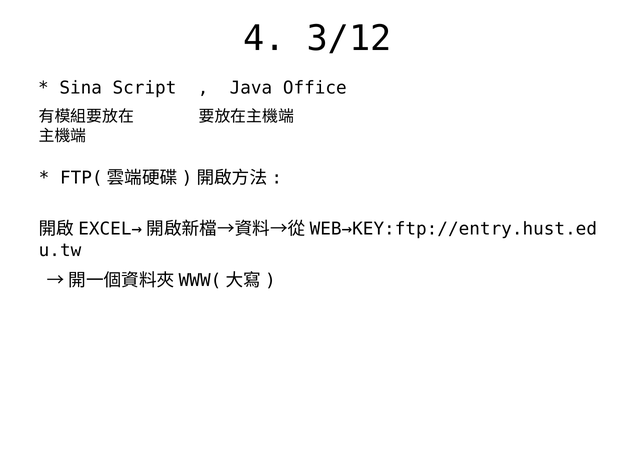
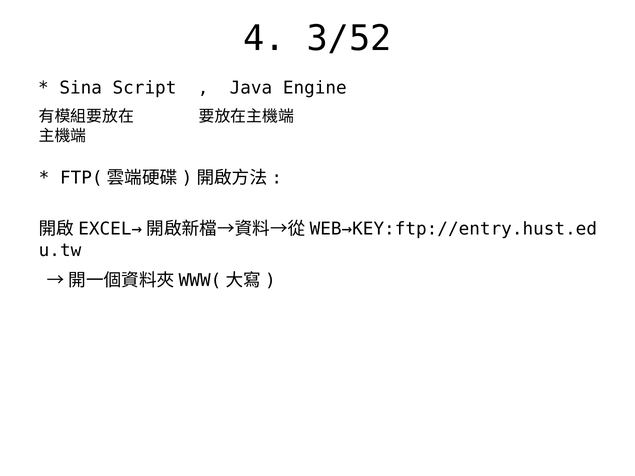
3/12: 3/12 -> 3/52 (349, 39)
Office: Office -> Engine (315, 88)
